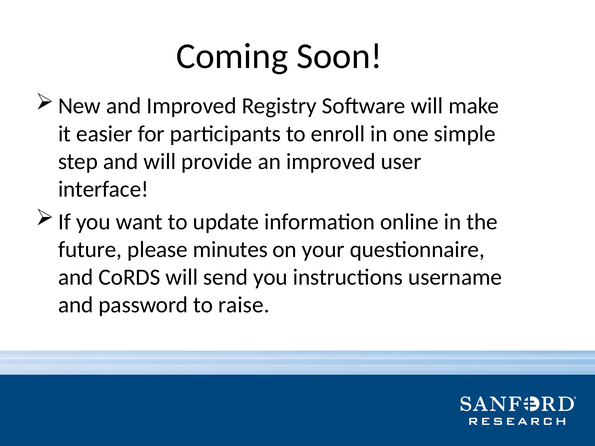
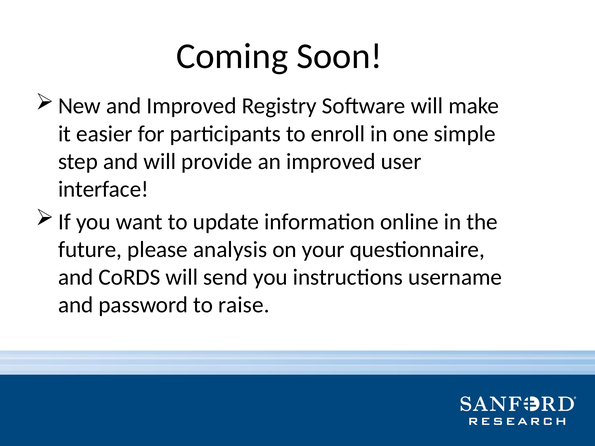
minutes: minutes -> analysis (230, 250)
